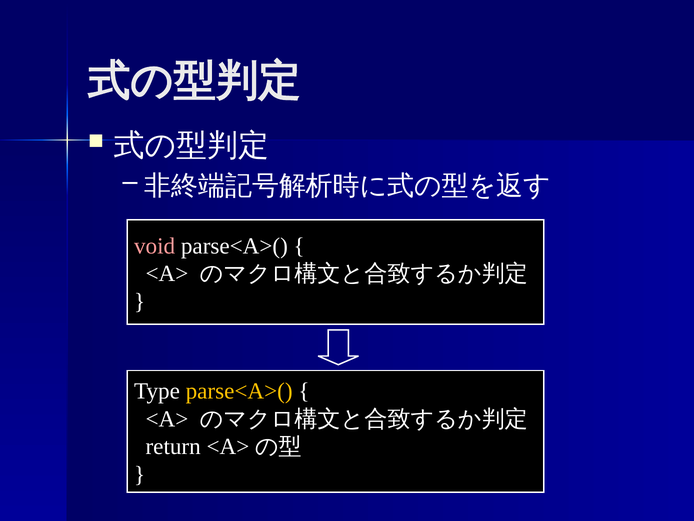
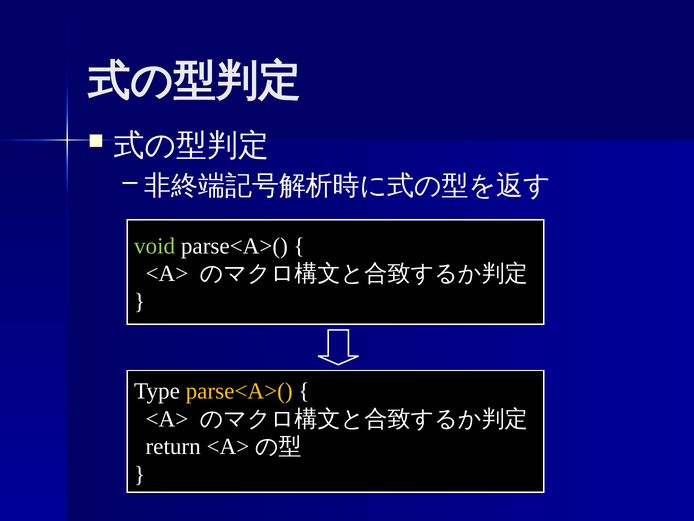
void colour: pink -> light green (155, 246)
